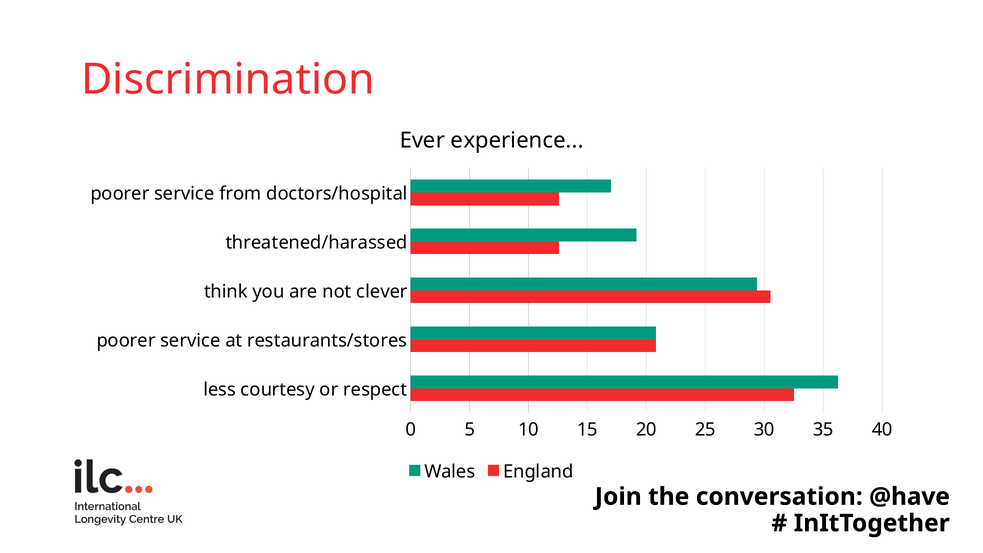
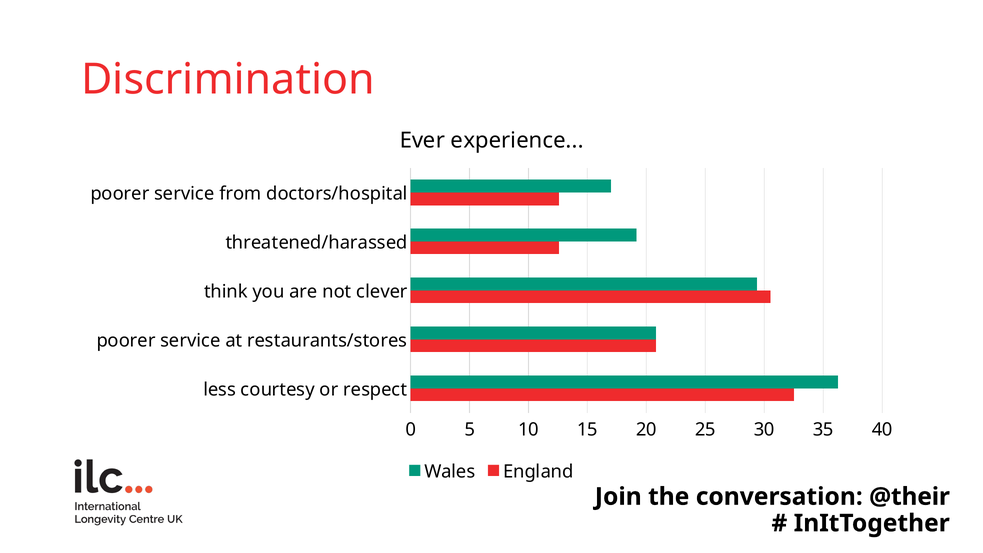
@have: @have -> @their (910, 497)
